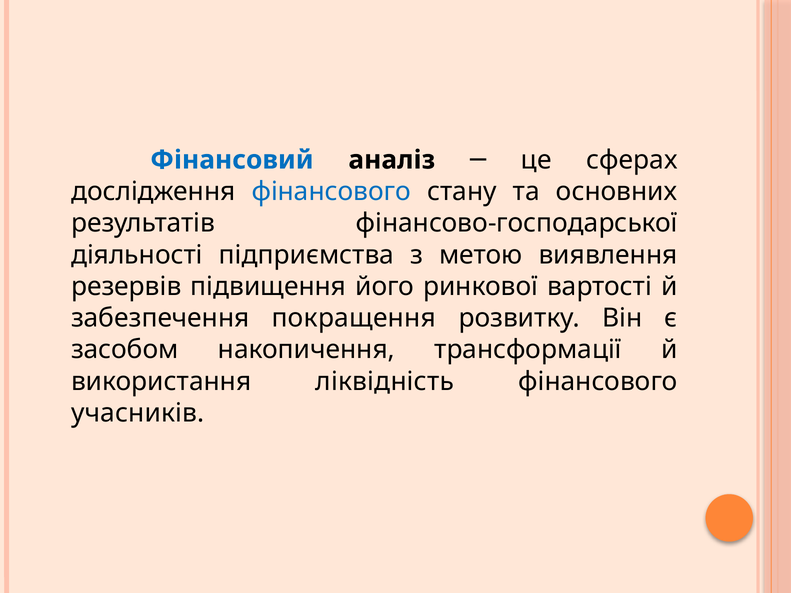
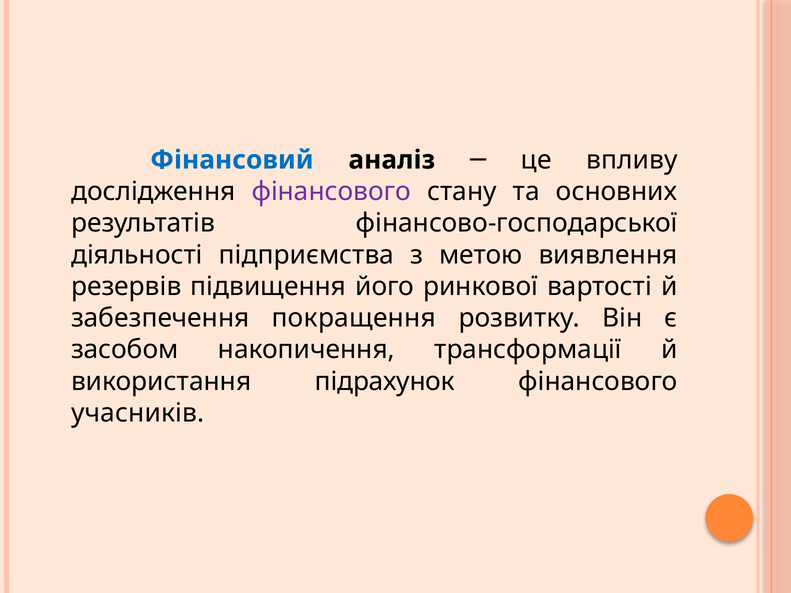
сферах: сферах -> впливу (632, 160)
фінансового colour: blue -> purple (331, 192)
ліквідність: ліквідність -> підрахунок (385, 381)
